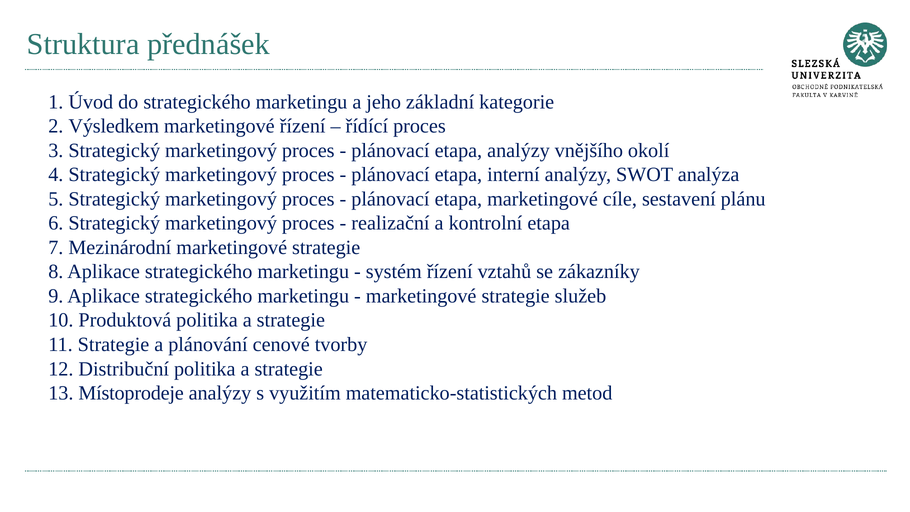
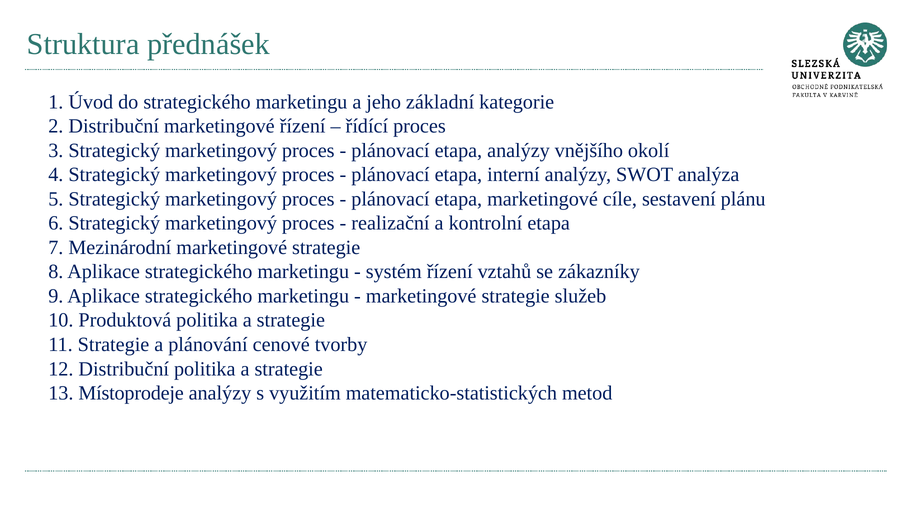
2 Výsledkem: Výsledkem -> Distribuční (114, 126)
